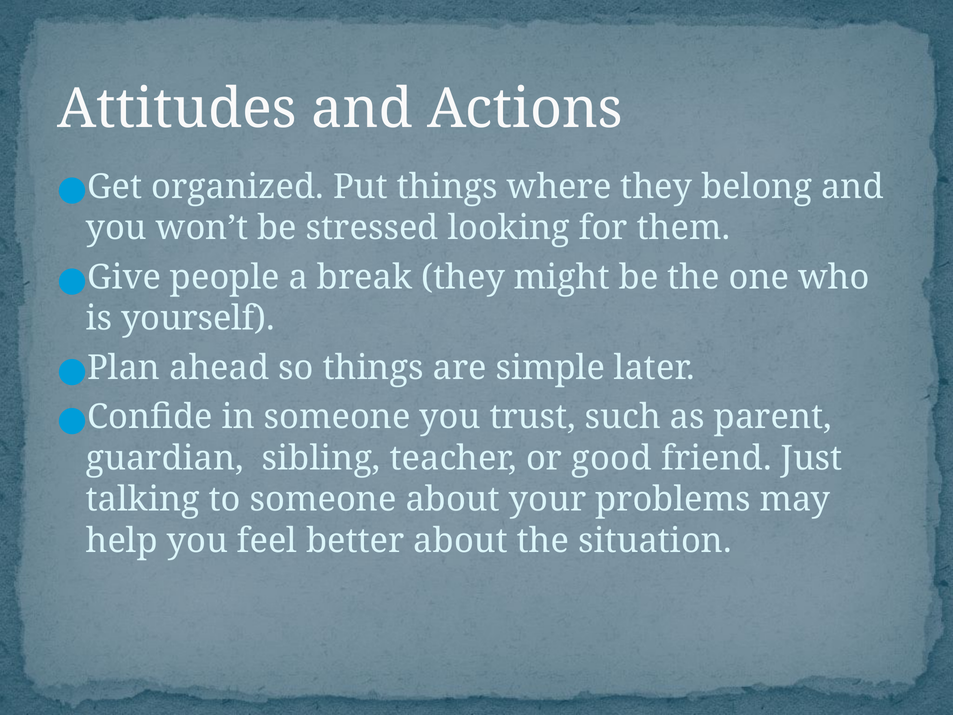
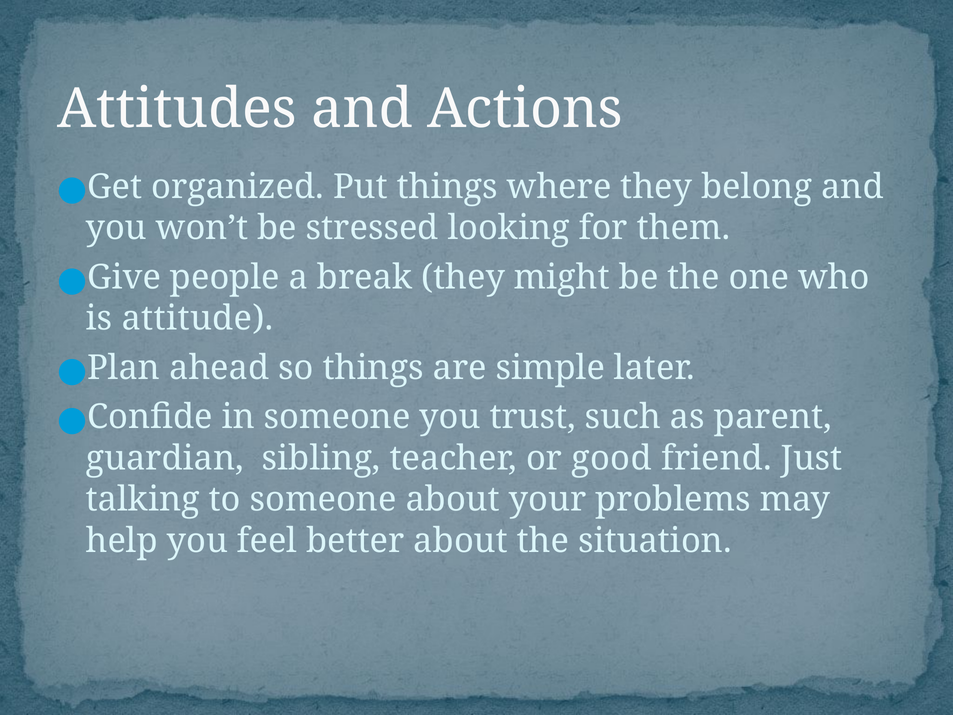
yourself: yourself -> attitude (198, 318)
